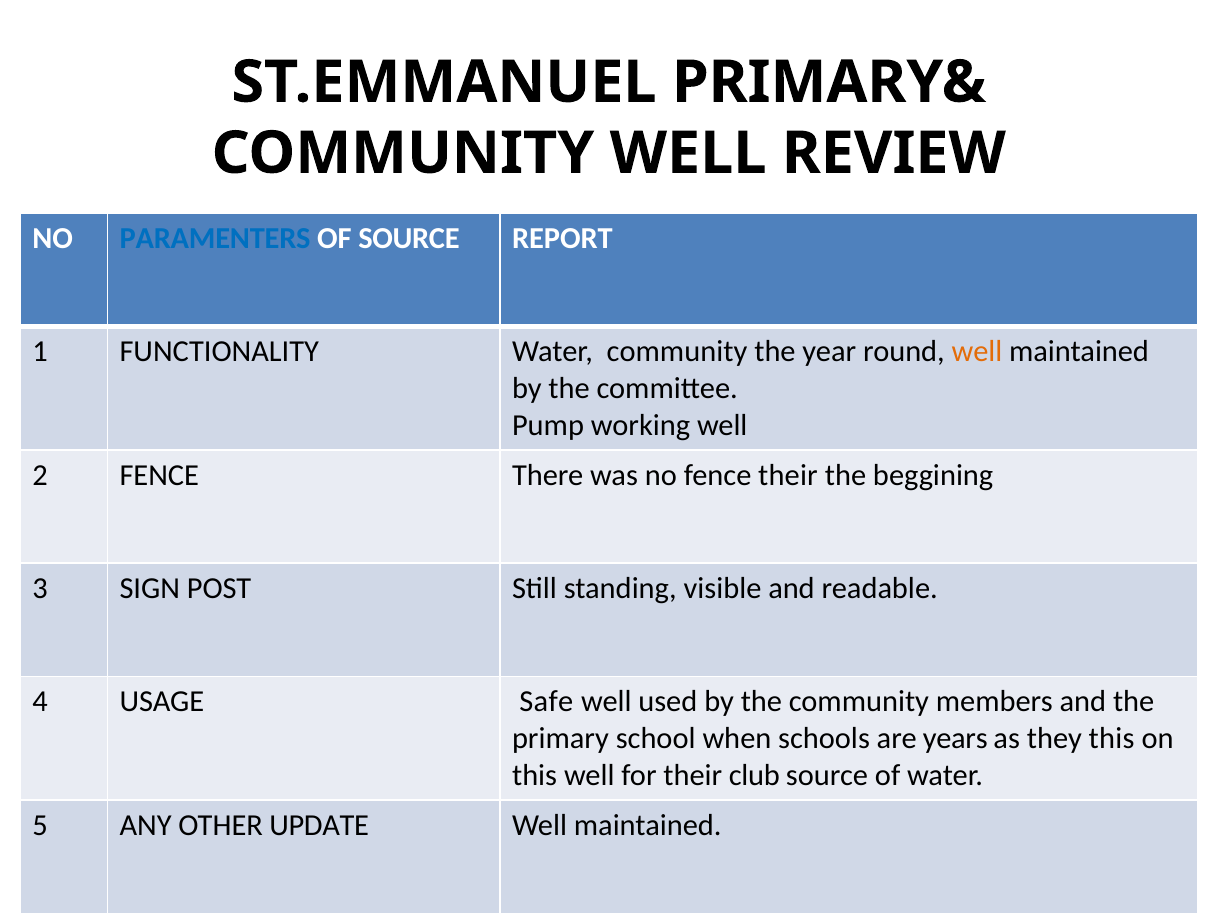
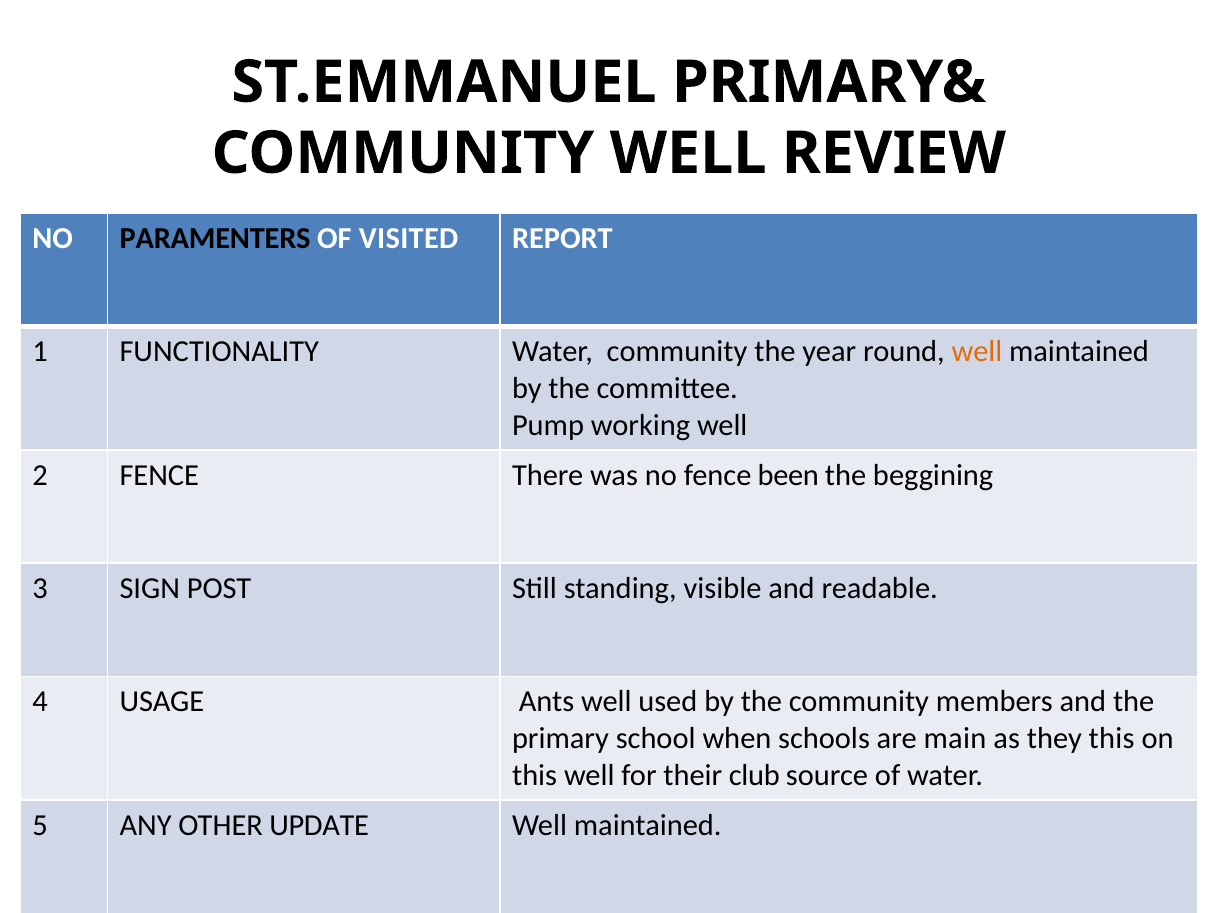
PARAMENTERS colour: blue -> black (215, 238)
OF SOURCE: SOURCE -> VISITED (409, 238)
fence their: their -> been (788, 475)
Safe: Safe -> Ants (546, 702)
years: years -> main (955, 739)
